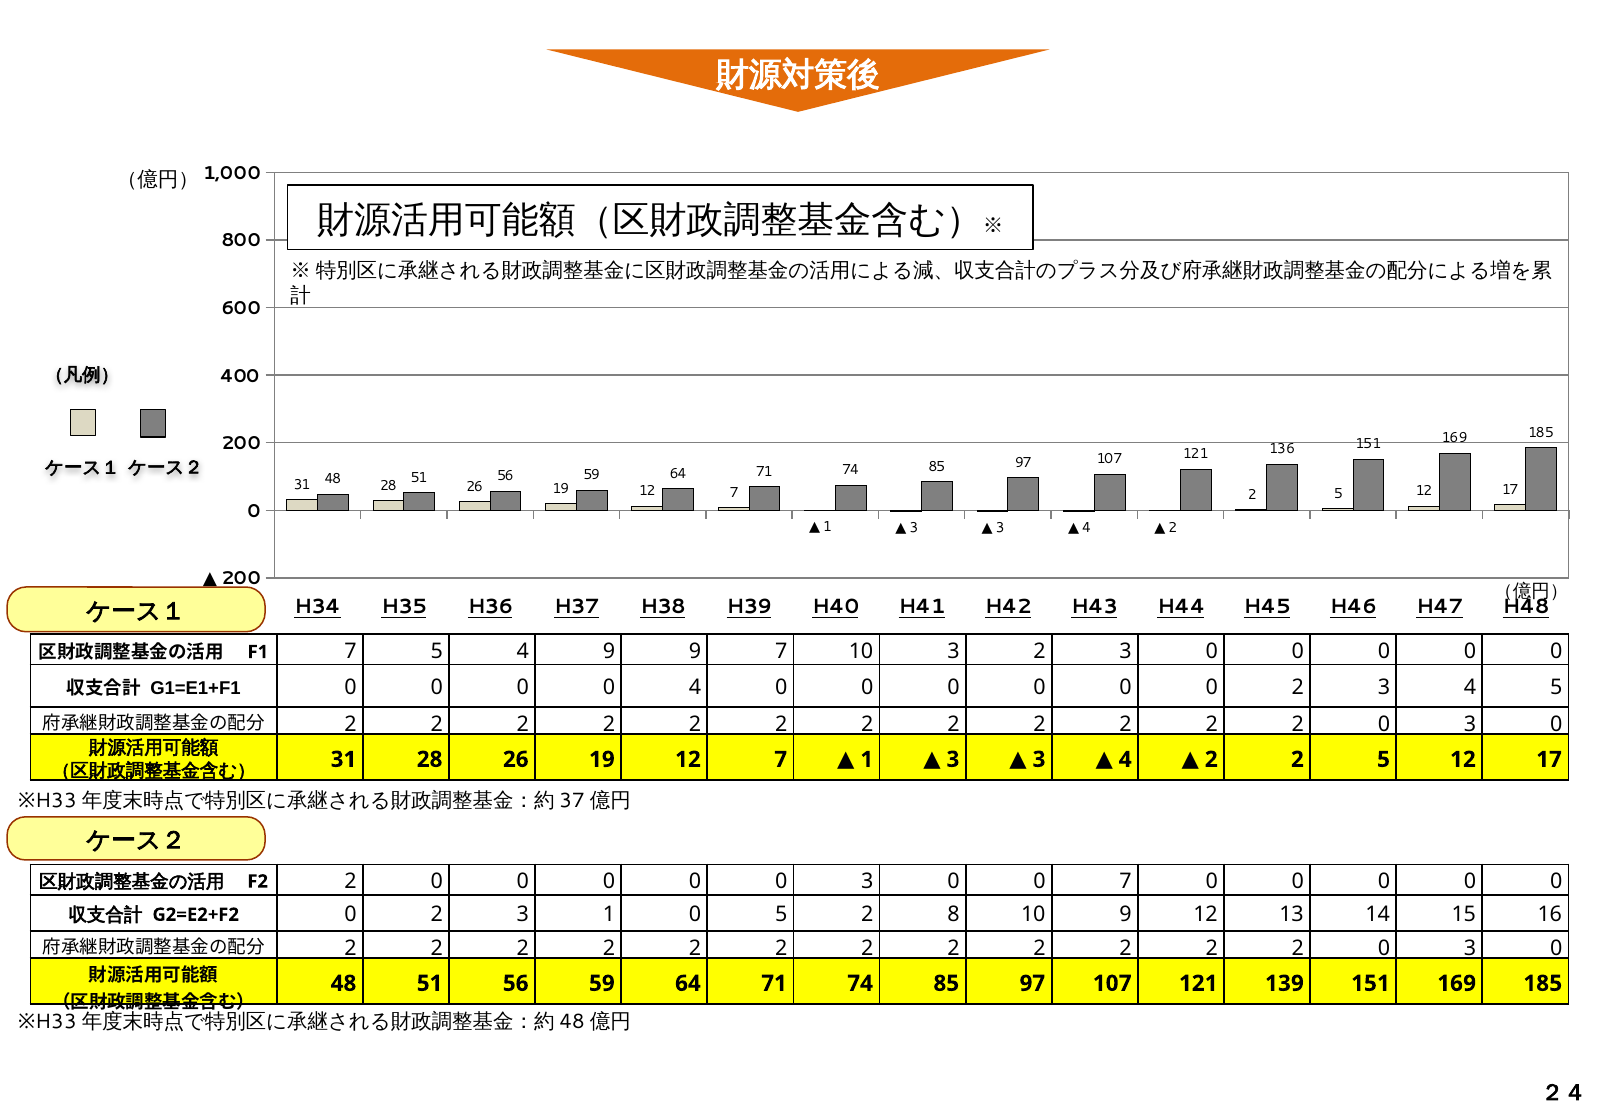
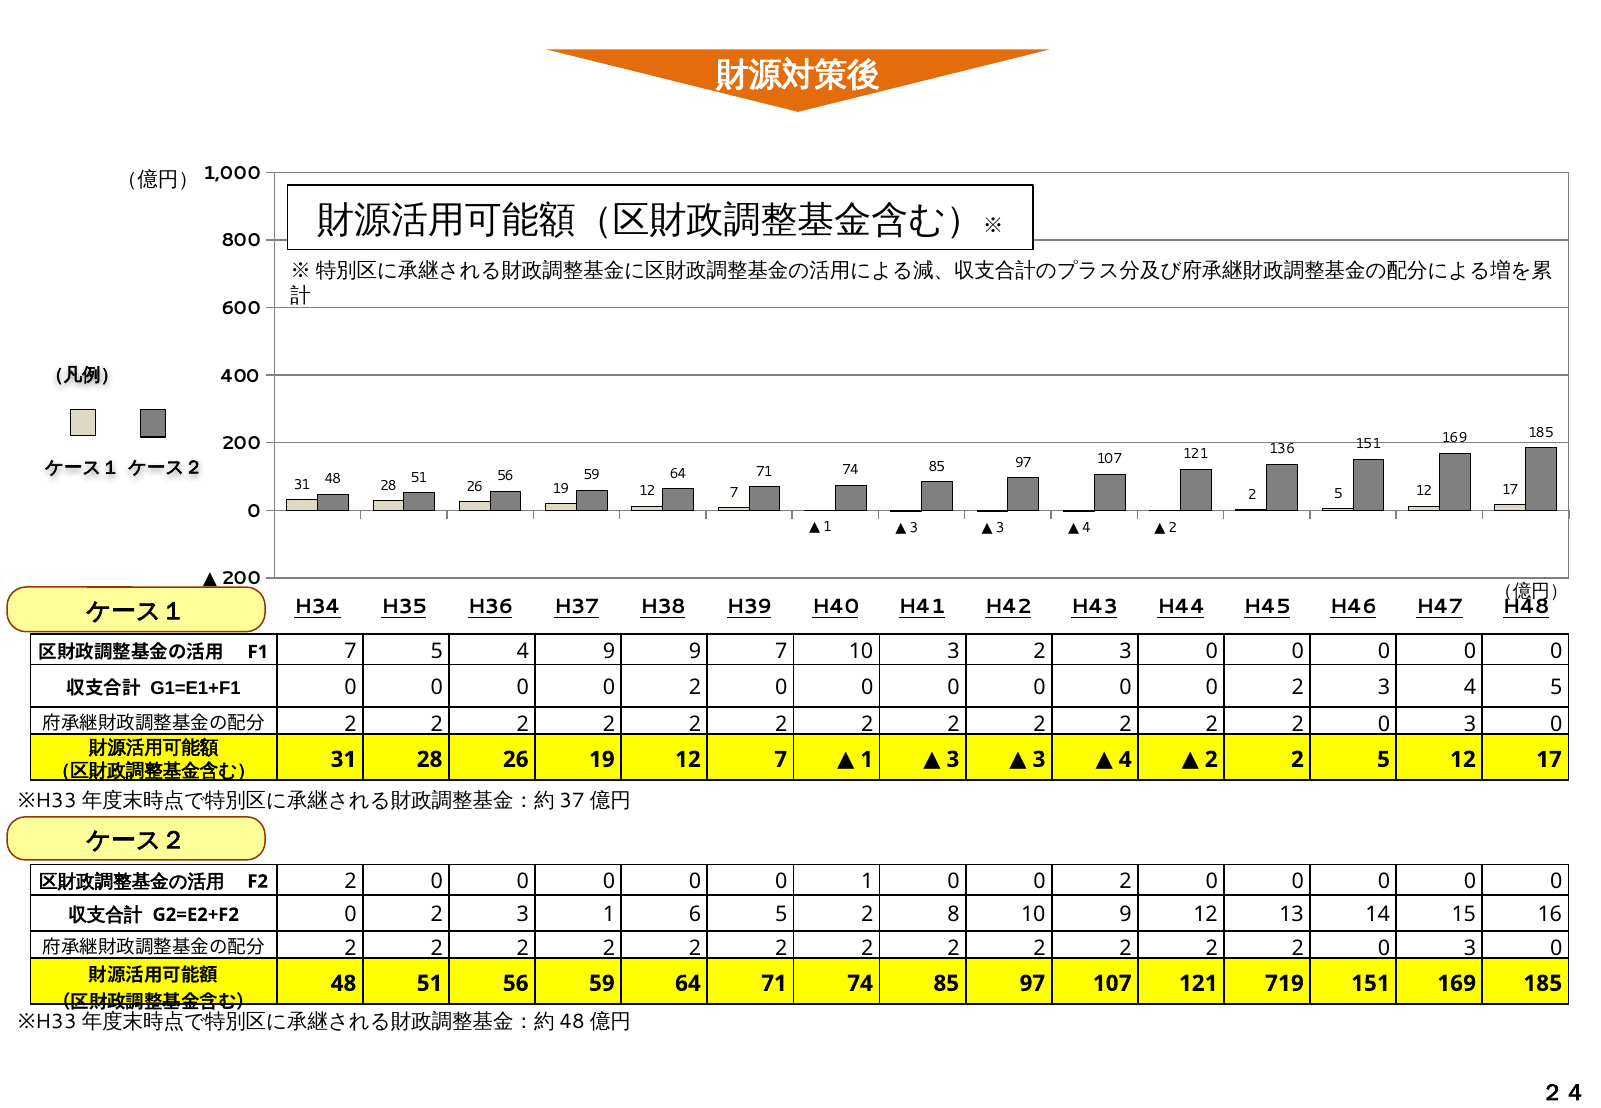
4: 4 -> 2 (695, 688)
0 0 3: 3 -> 1 (867, 882)
7: 7 -> 2 (1126, 882)
1 0: 0 -> 6 (695, 915)
139: 139 -> 719 (1284, 984)
